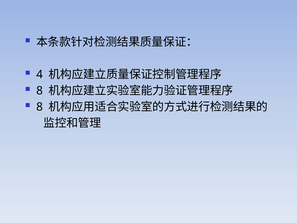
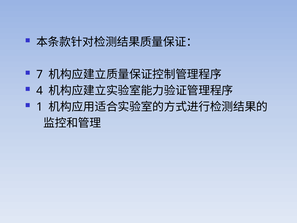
4: 4 -> 7 (40, 74)
8: 8 -> 4 (40, 91)
8: 8 -> 1 (40, 107)
